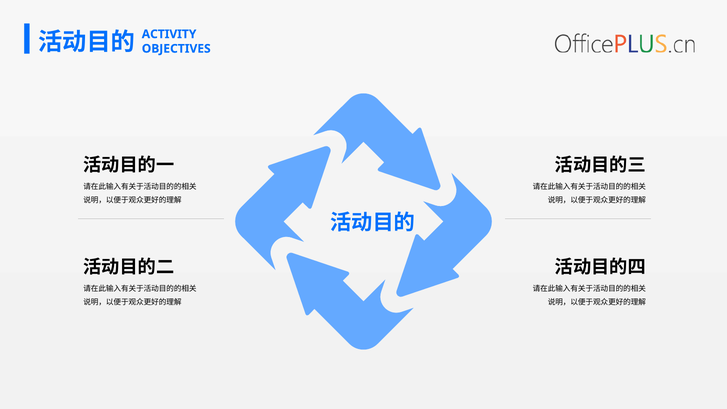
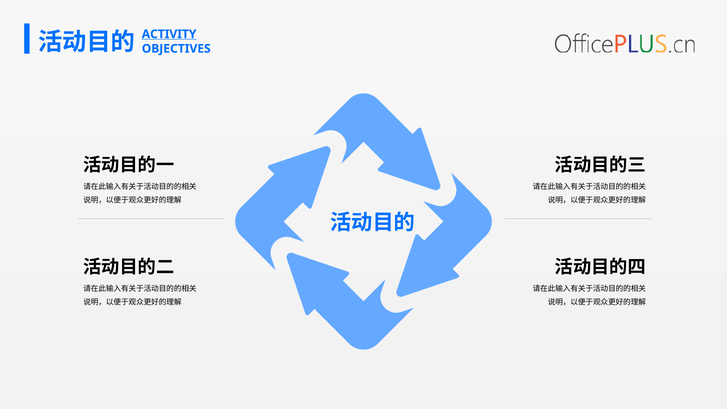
ACTIVITY underline: none -> present (169, 34)
